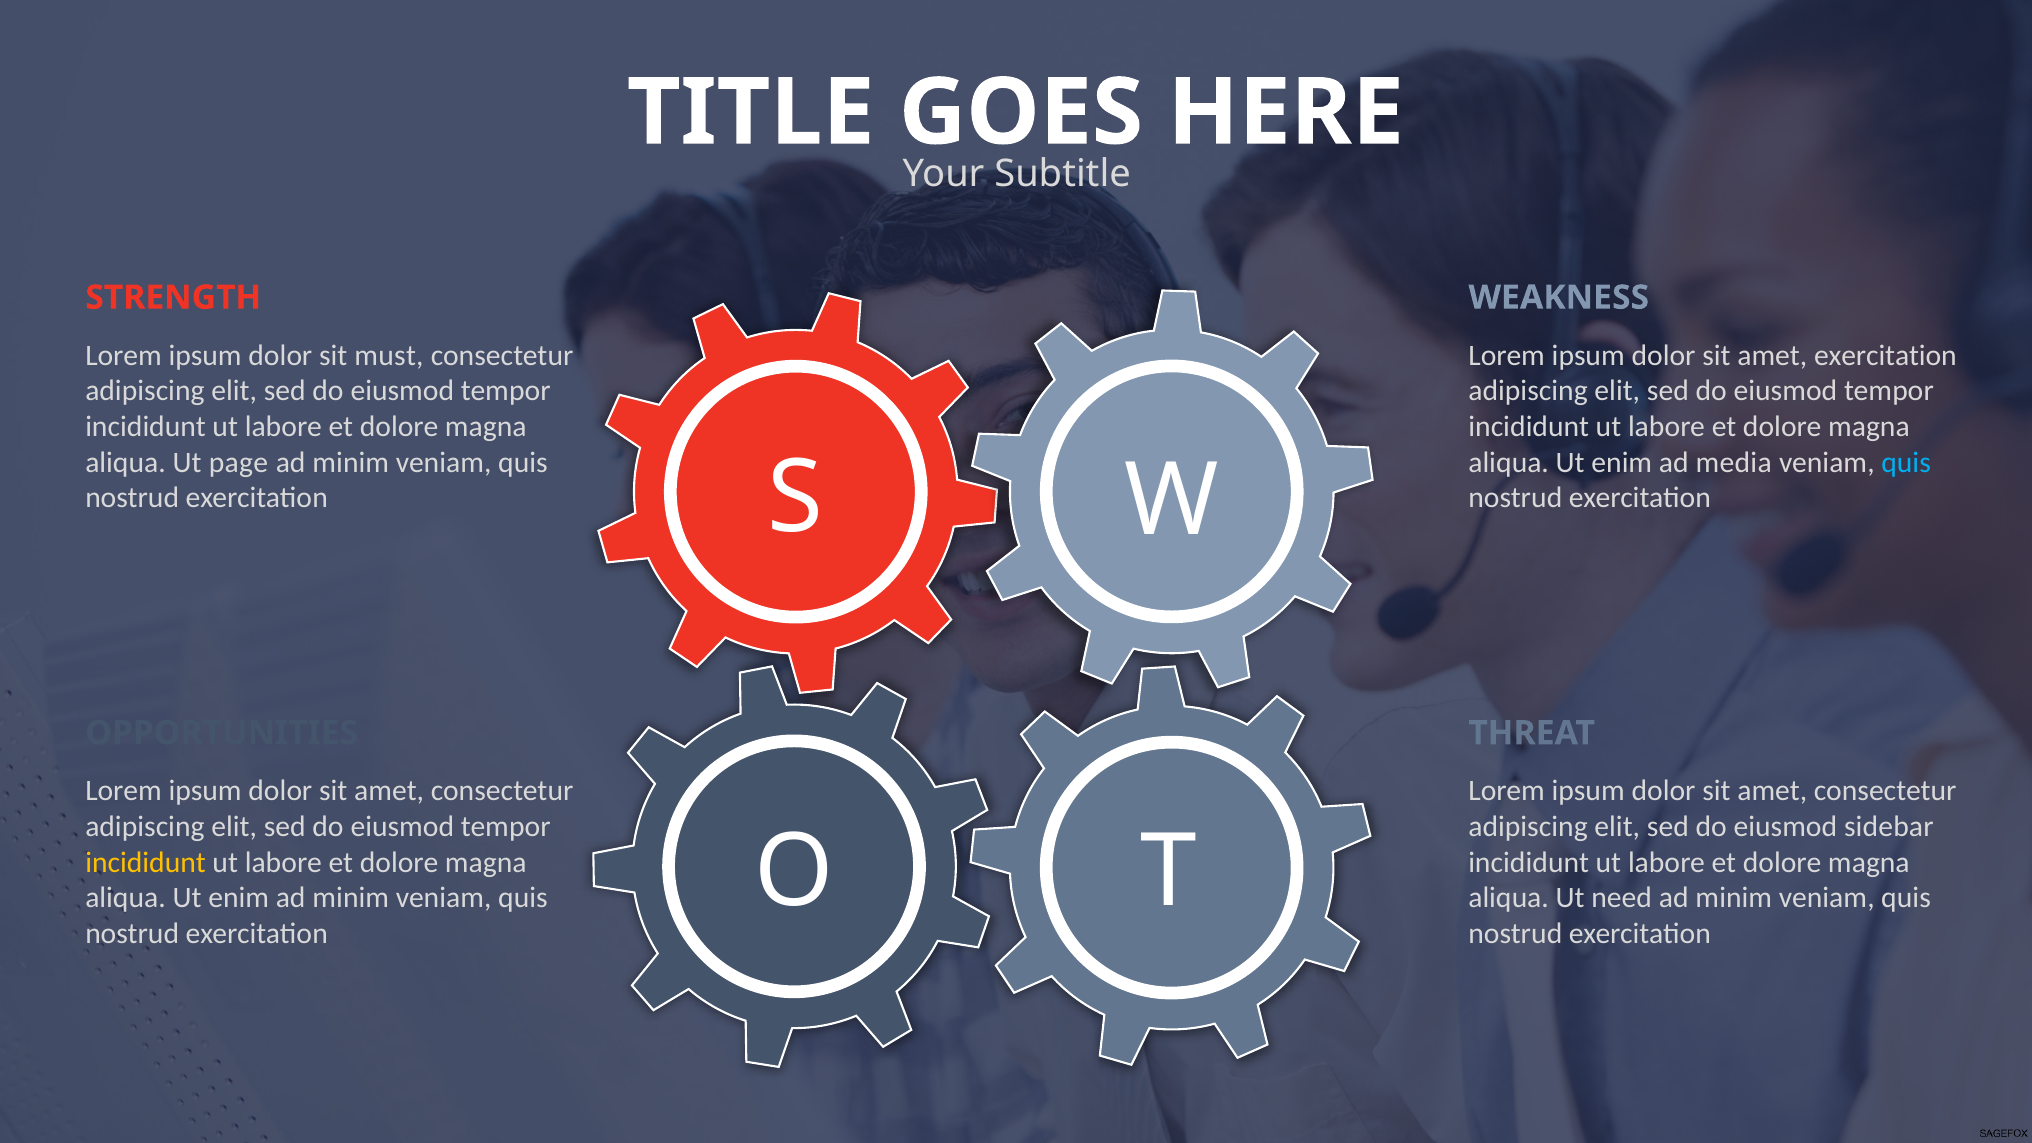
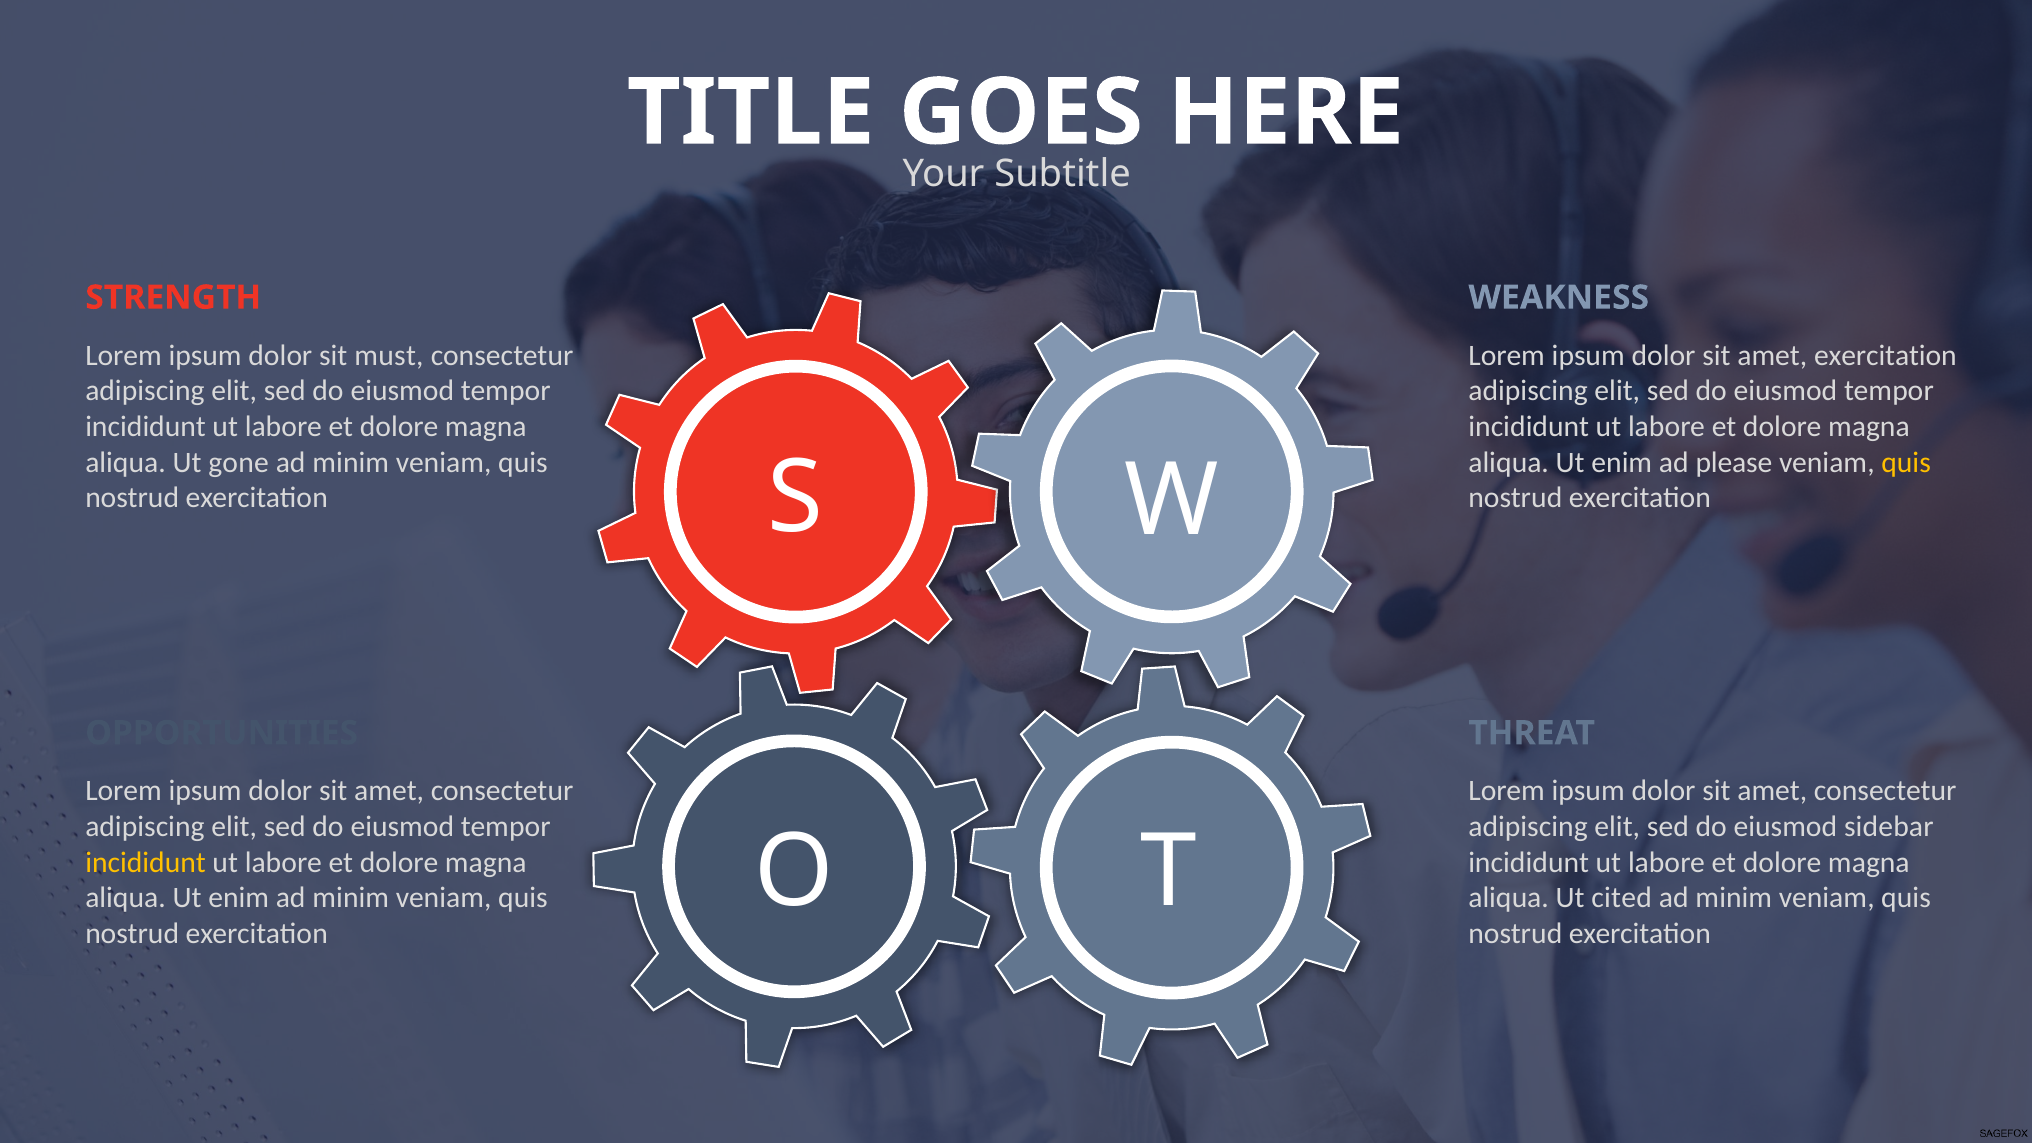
page: page -> gone (239, 462)
media: media -> please (1734, 462)
quis colour: light blue -> yellow (1906, 462)
need: need -> cited (1622, 898)
